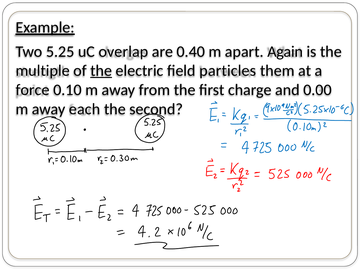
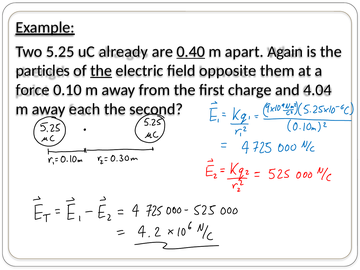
overlap: overlap -> already (123, 51)
0.40 underline: none -> present (191, 51)
multiple: multiple -> particles (43, 71)
particles: particles -> opposite (228, 71)
0.00: 0.00 -> 4.04 (317, 90)
